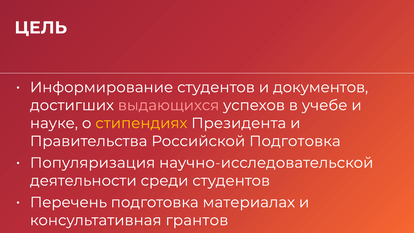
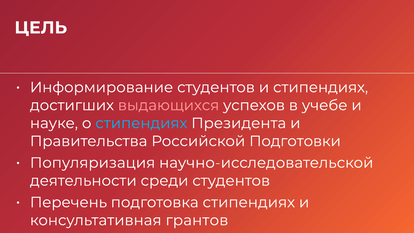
и документов: документов -> стипендиях (321, 87)
стипендиях colour: yellow -> light blue (141, 123)
Российской Подготовка: Подготовка -> Подготовки (295, 141)
подготовка материалах: материалах -> стипендиях (249, 202)
